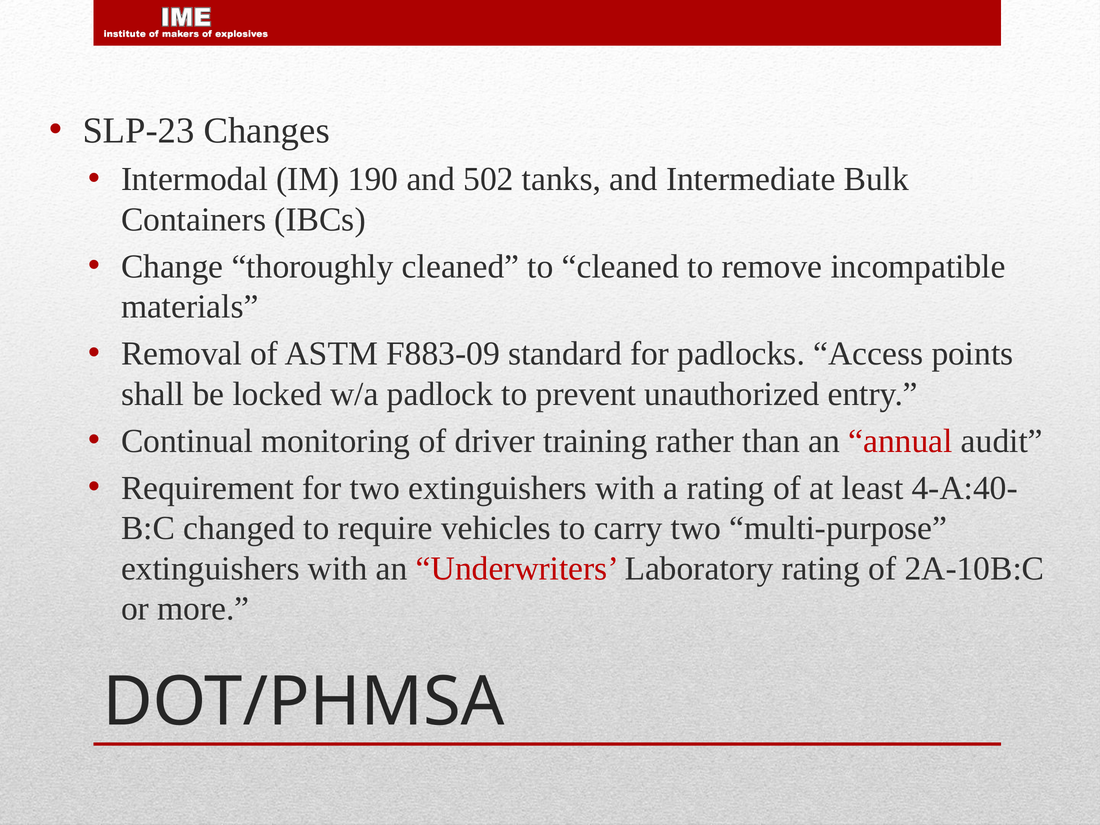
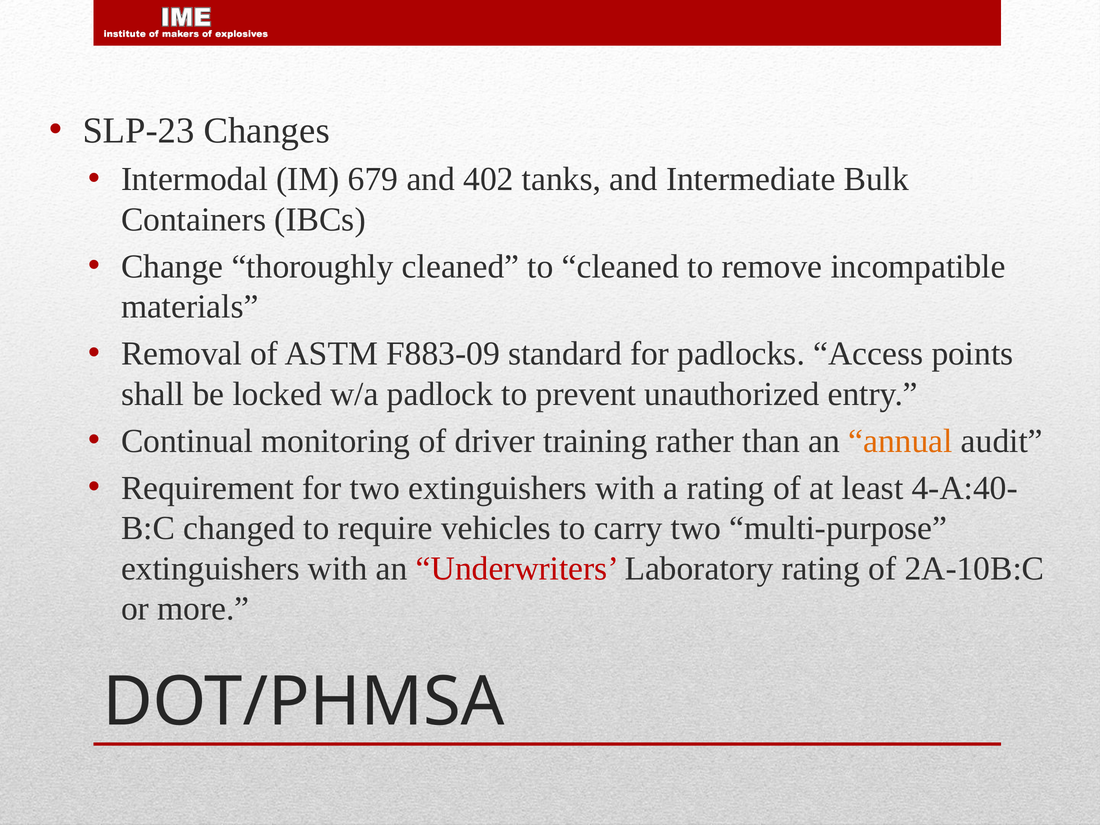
190: 190 -> 679 (373, 179)
502: 502 -> 402 (489, 179)
annual colour: red -> orange (900, 441)
